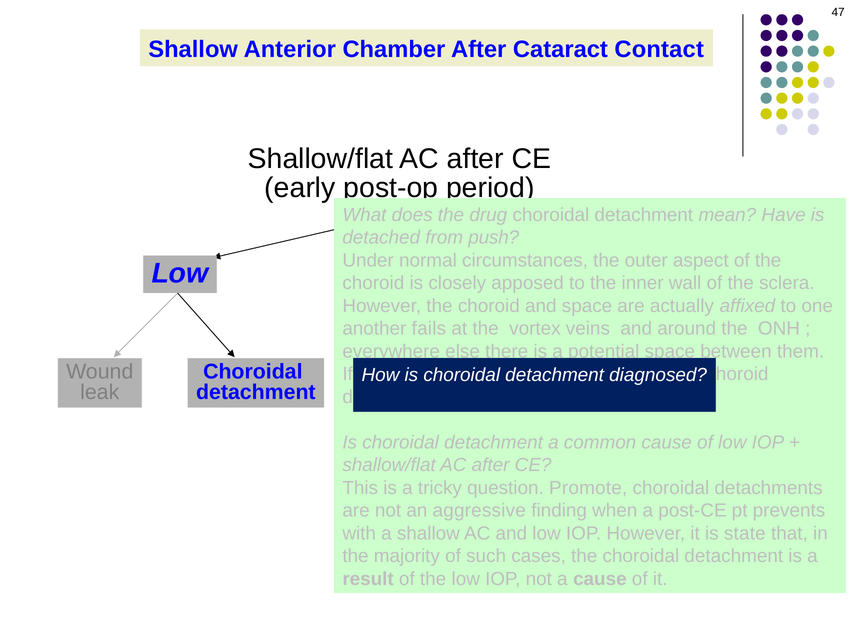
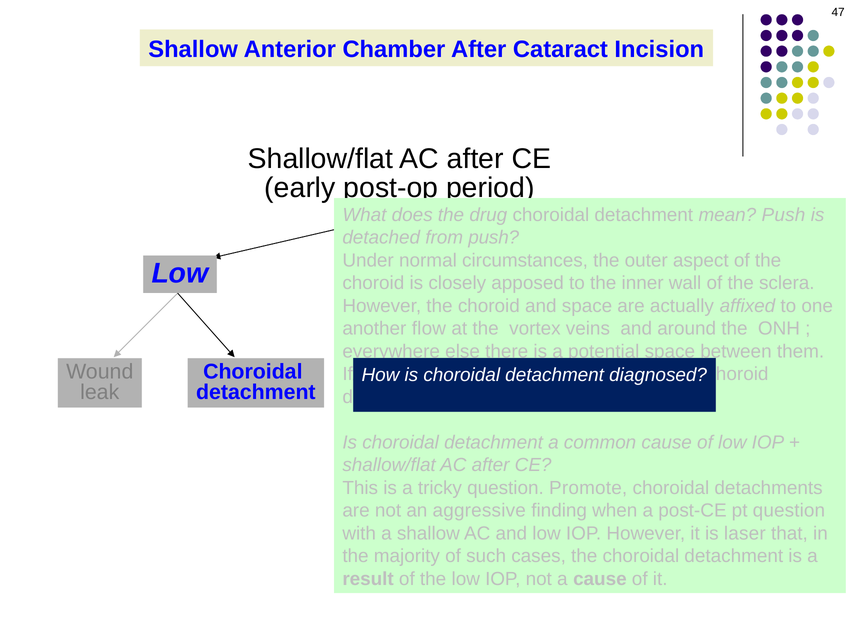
Contact: Contact -> Incision (659, 49)
mean Have: Have -> Push (783, 215)
fails: fails -> flow (429, 329)
pt prevents: prevents -> question (789, 510)
state: state -> laser (745, 533)
